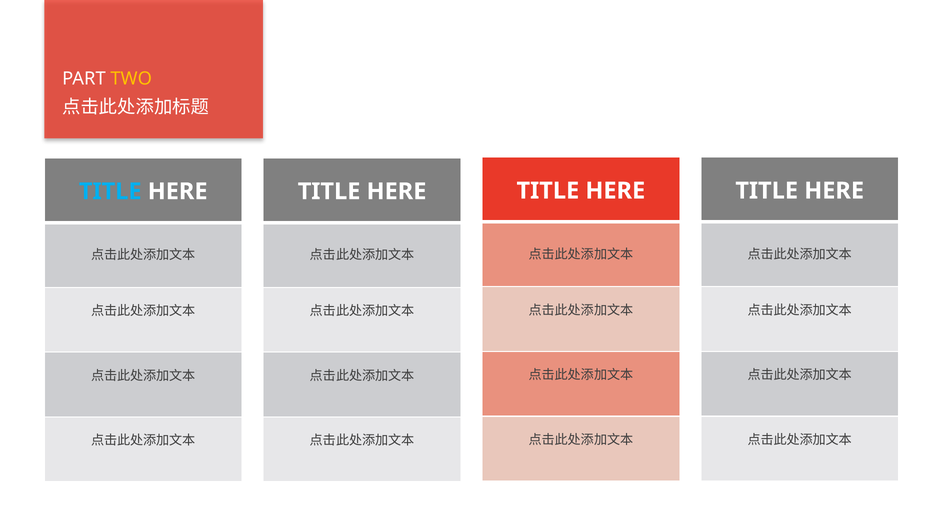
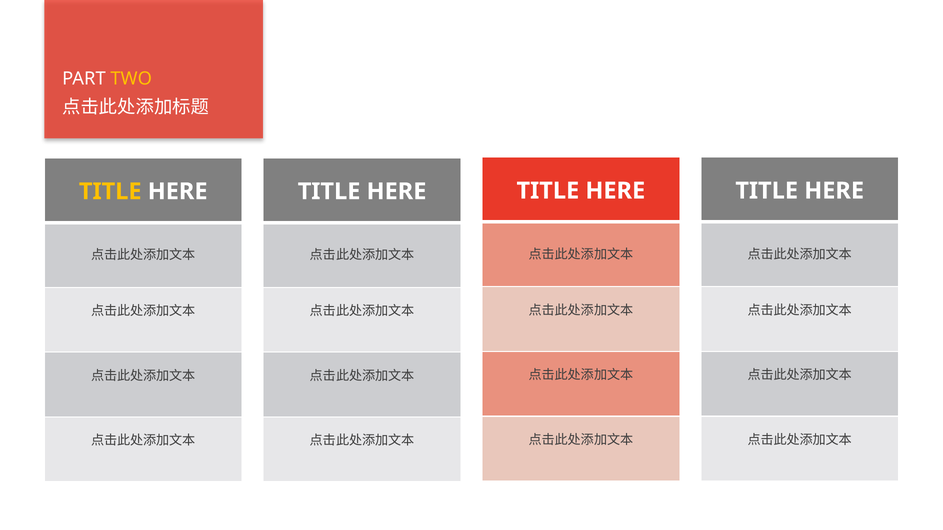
TITLE colour: light blue -> yellow (110, 192)
